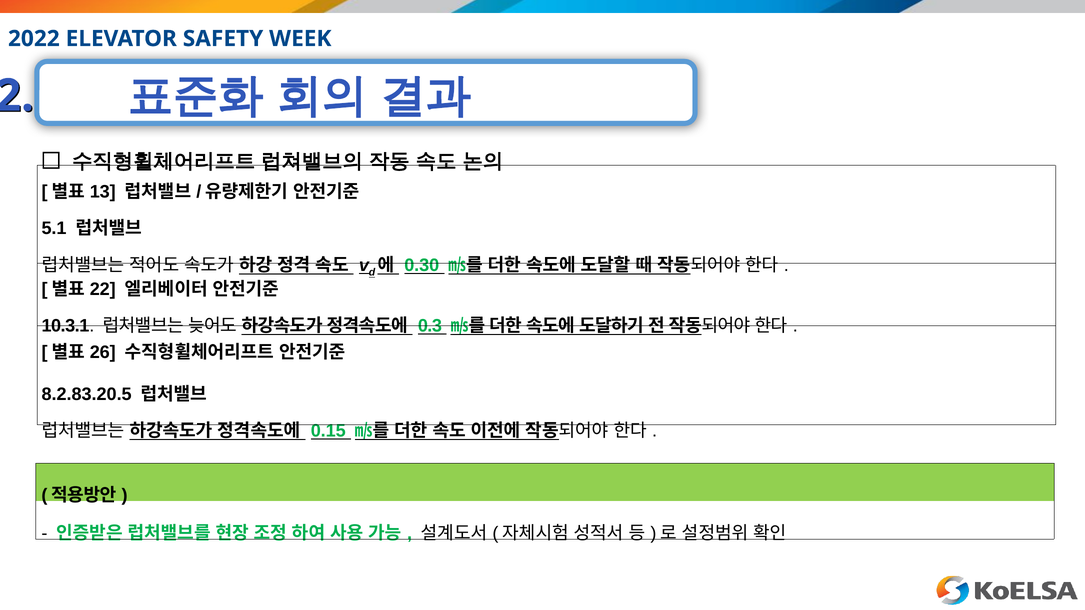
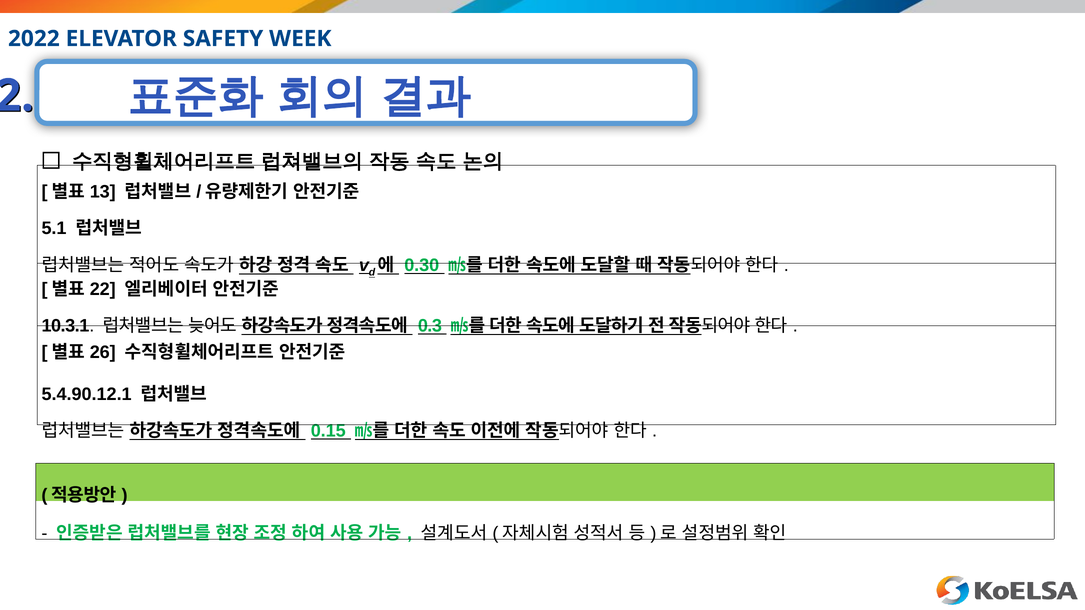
8.2.83.20.5: 8.2.83.20.5 -> 5.4.90.12.1 (87, 395)
